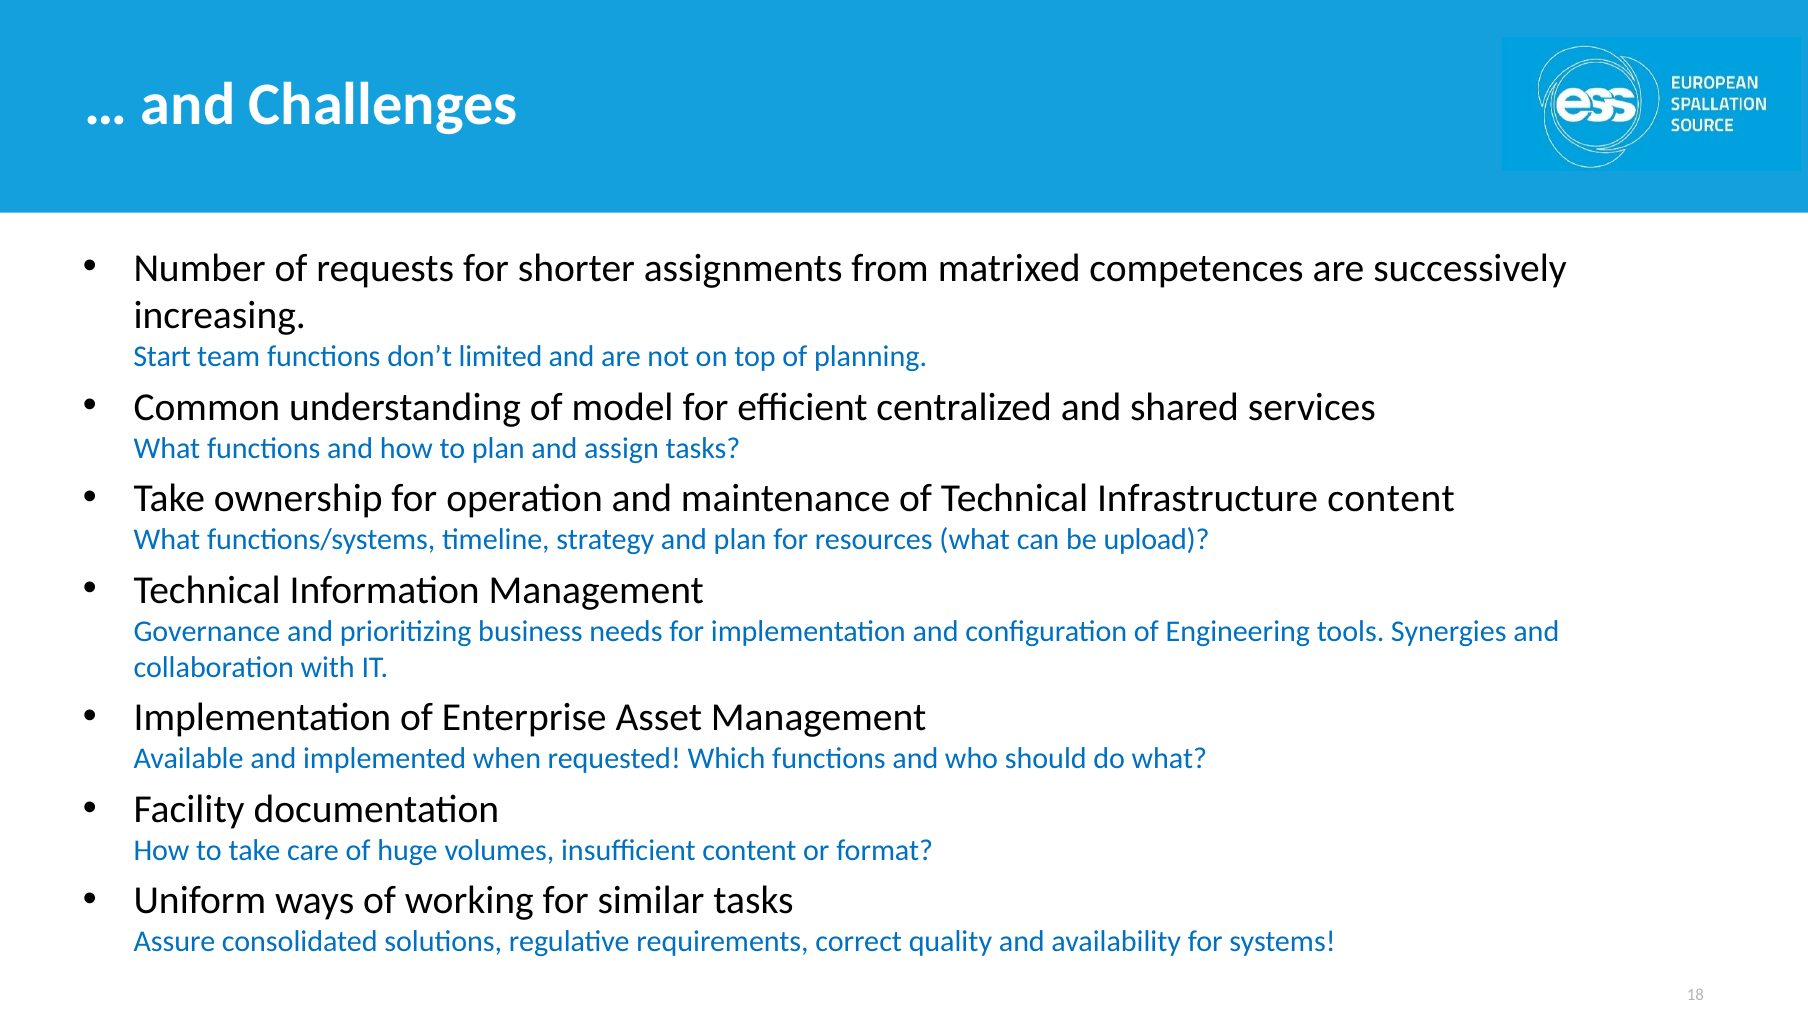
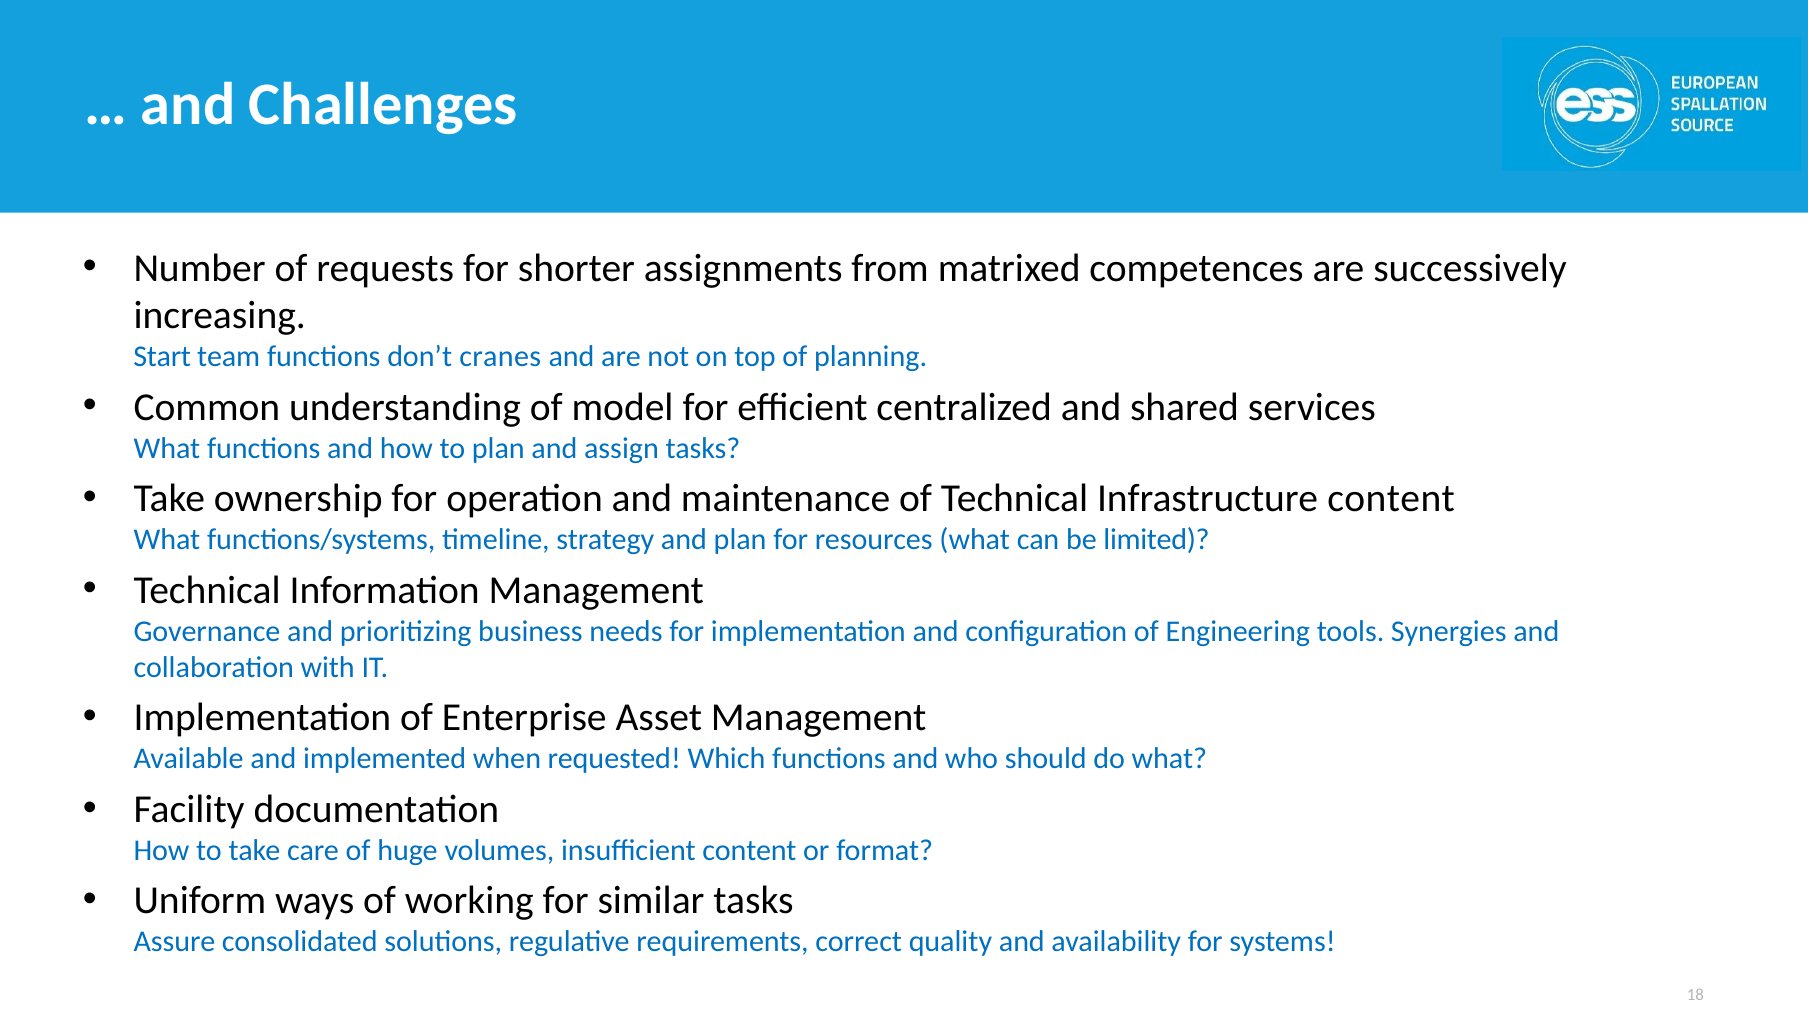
limited: limited -> cranes (500, 357)
upload: upload -> limited (1157, 540)
